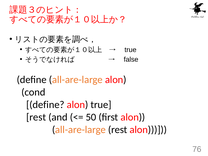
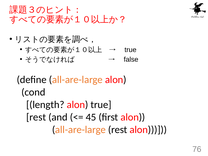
define: define -> length (45, 105)
50: 50 -> 45 (91, 117)
